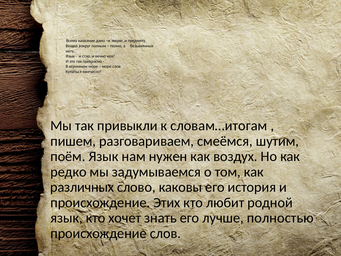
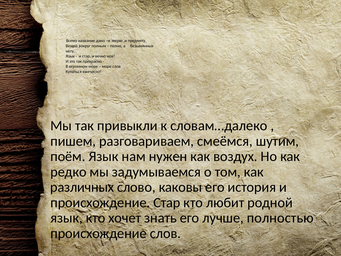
словам…итогам: словам…итогам -> словам…далеко (219, 126)
происхождение Этих: Этих -> Стар (167, 202)
